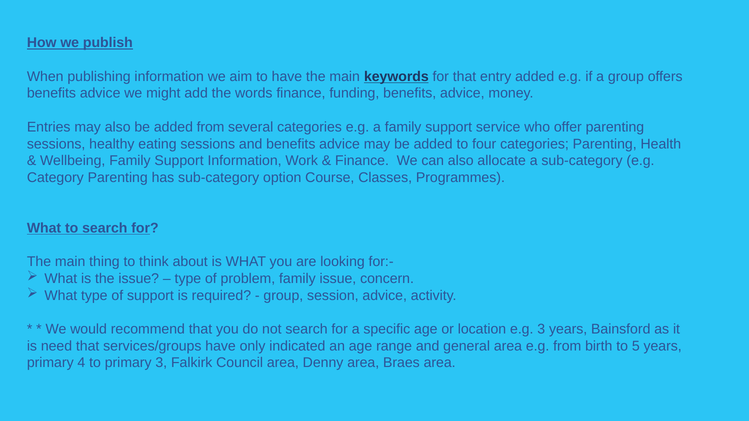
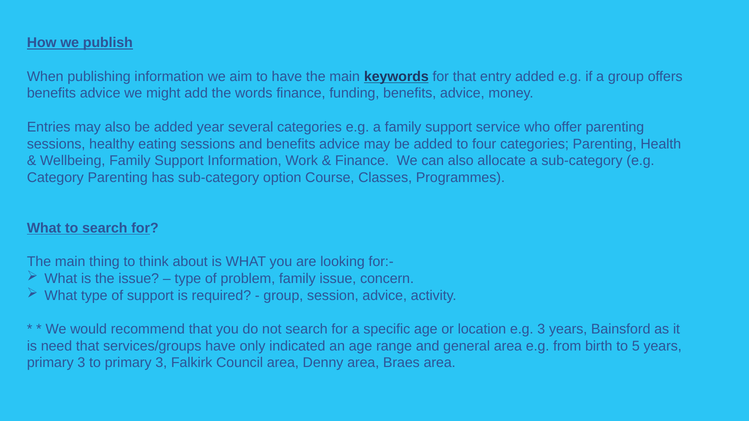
added from: from -> year (210, 127)
4: 4 -> 3 (81, 363)
